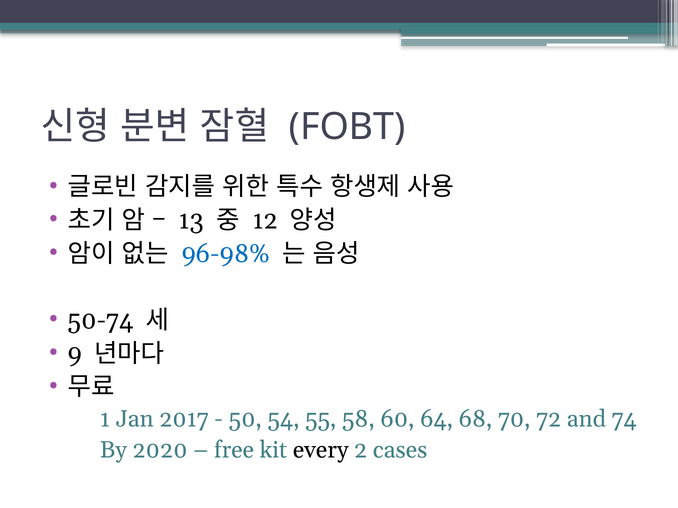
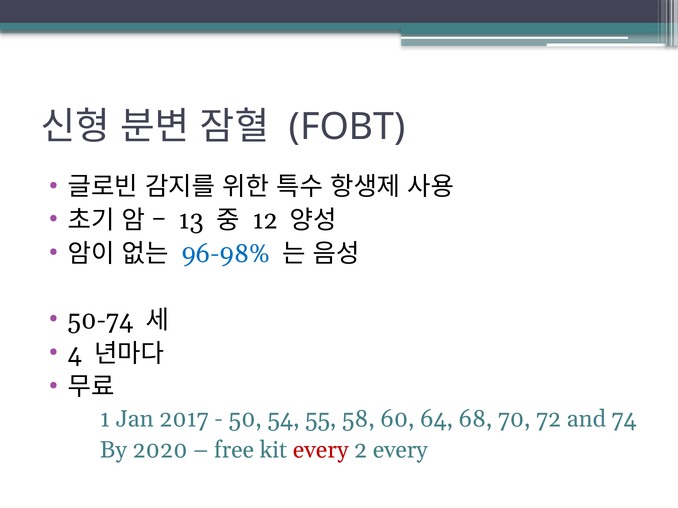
9: 9 -> 4 (75, 354)
every colour: black -> red (321, 451)
2 cases: cases -> every (400, 451)
